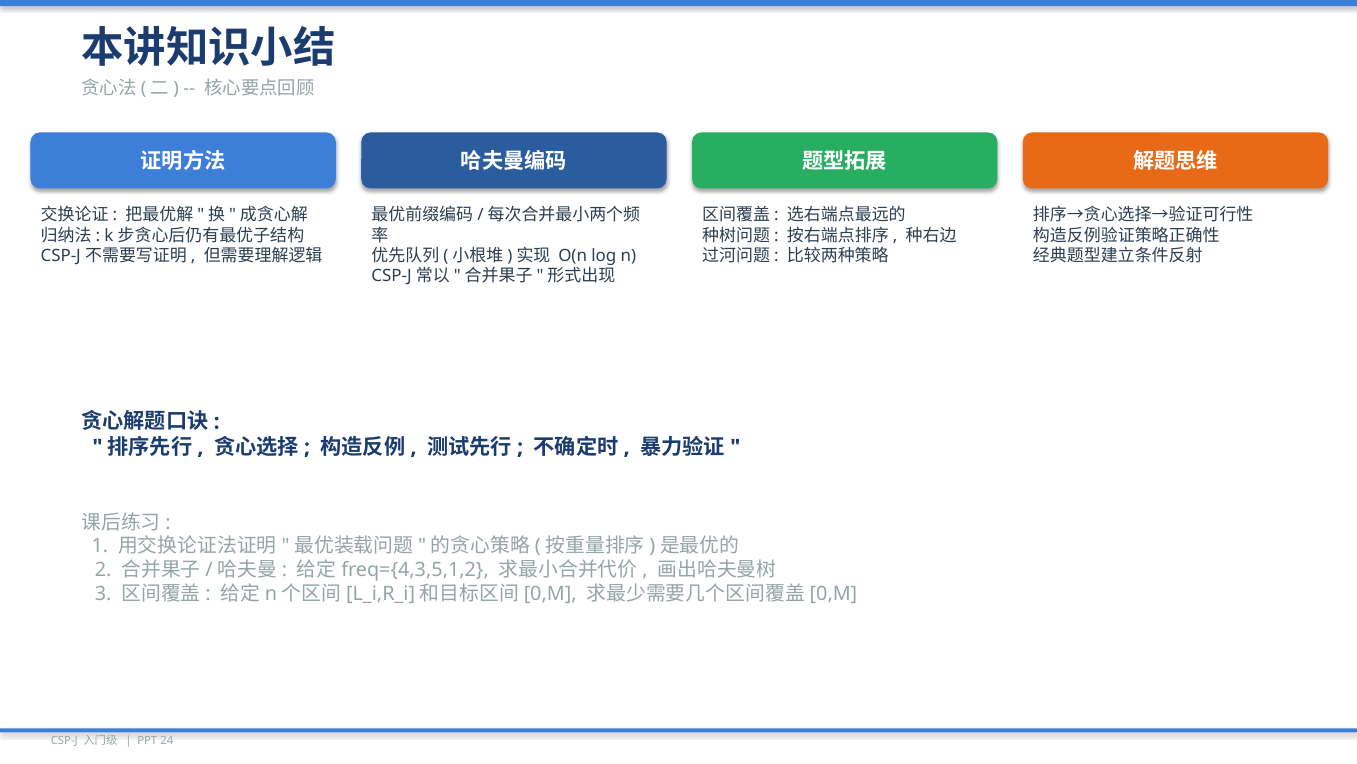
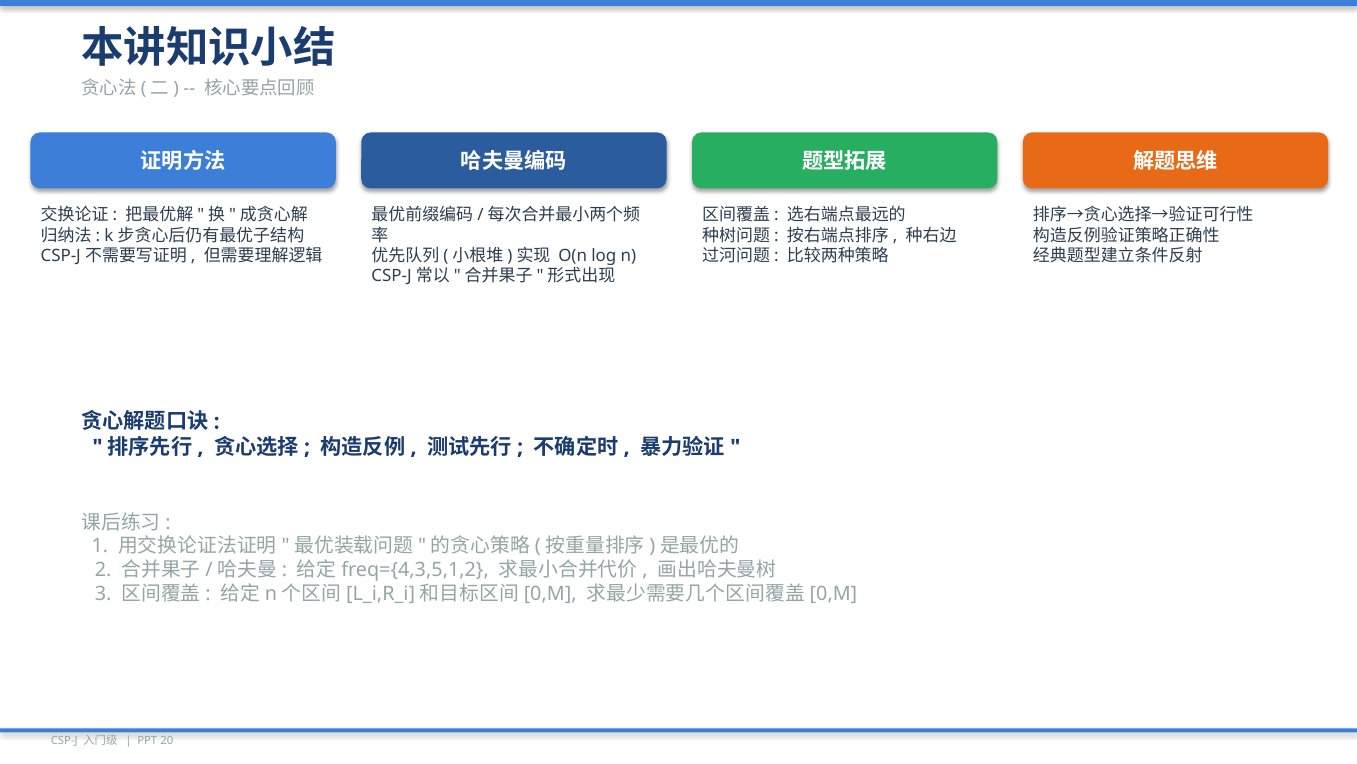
24: 24 -> 20 (167, 740)
